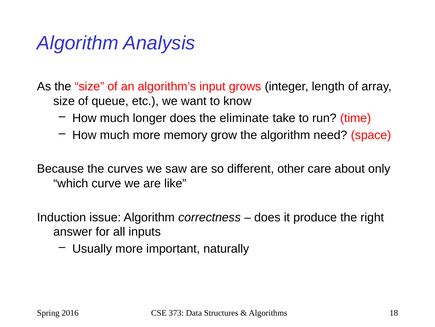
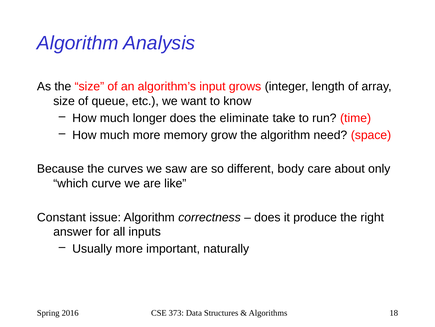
other: other -> body (291, 169)
Induction: Induction -> Constant (61, 217)
